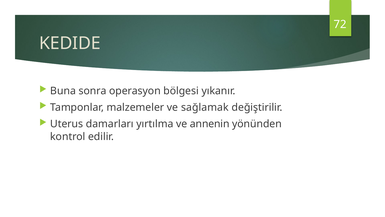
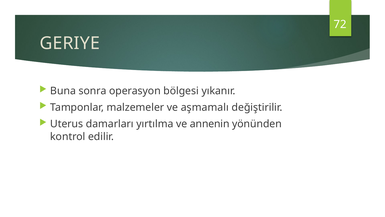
KEDIDE: KEDIDE -> GERIYE (70, 43)
sağlamak: sağlamak -> aşmamalı (205, 107)
